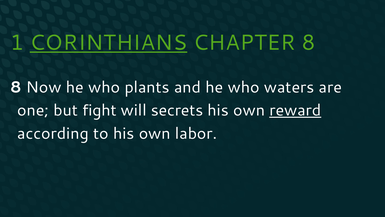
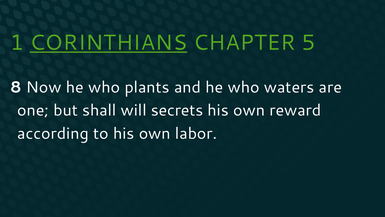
CHAPTER 8: 8 -> 5 (308, 43)
fight: fight -> shall (99, 110)
reward underline: present -> none (295, 110)
